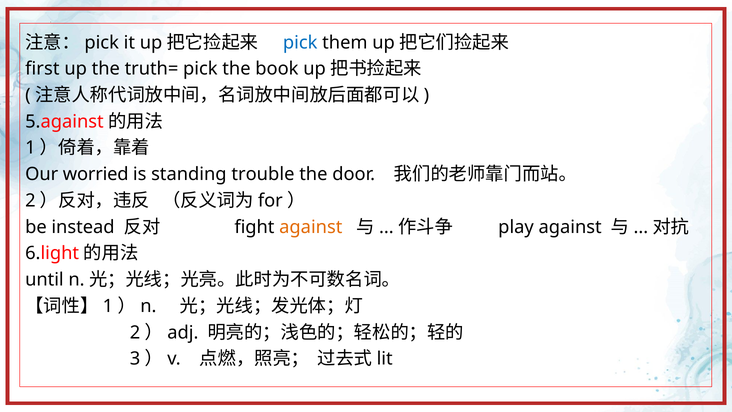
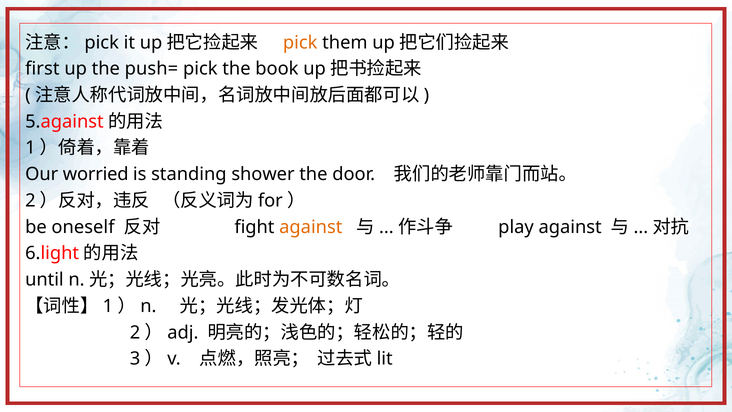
pick colour: blue -> orange (300, 42)
truth=: truth= -> push= (151, 69)
trouble: trouble -> shower (263, 174)
instead: instead -> oneself (83, 227)
